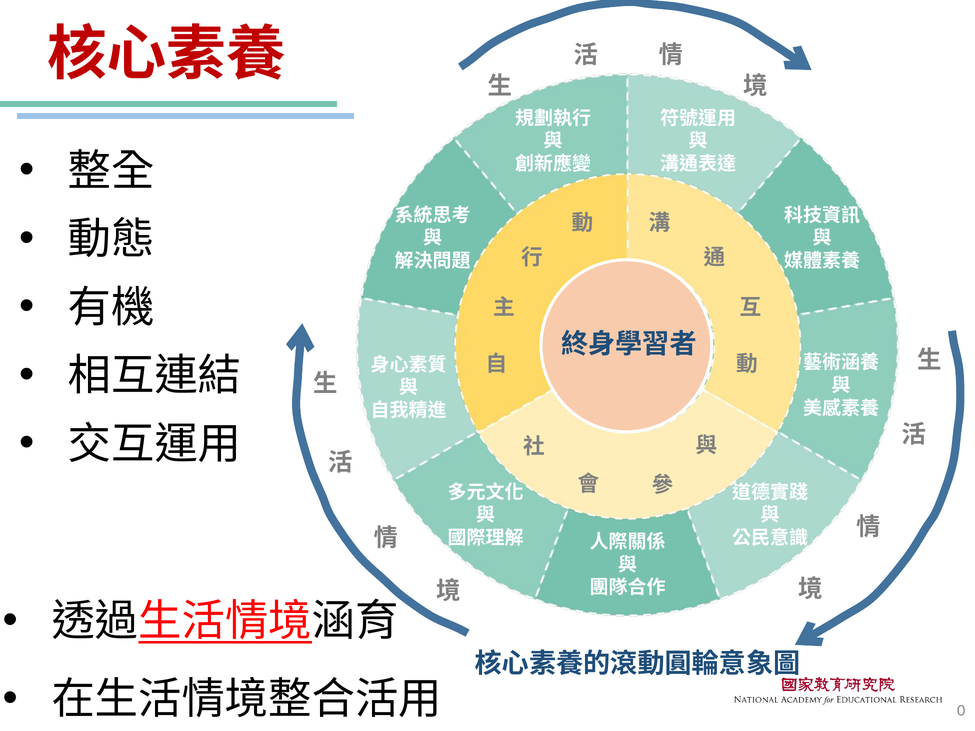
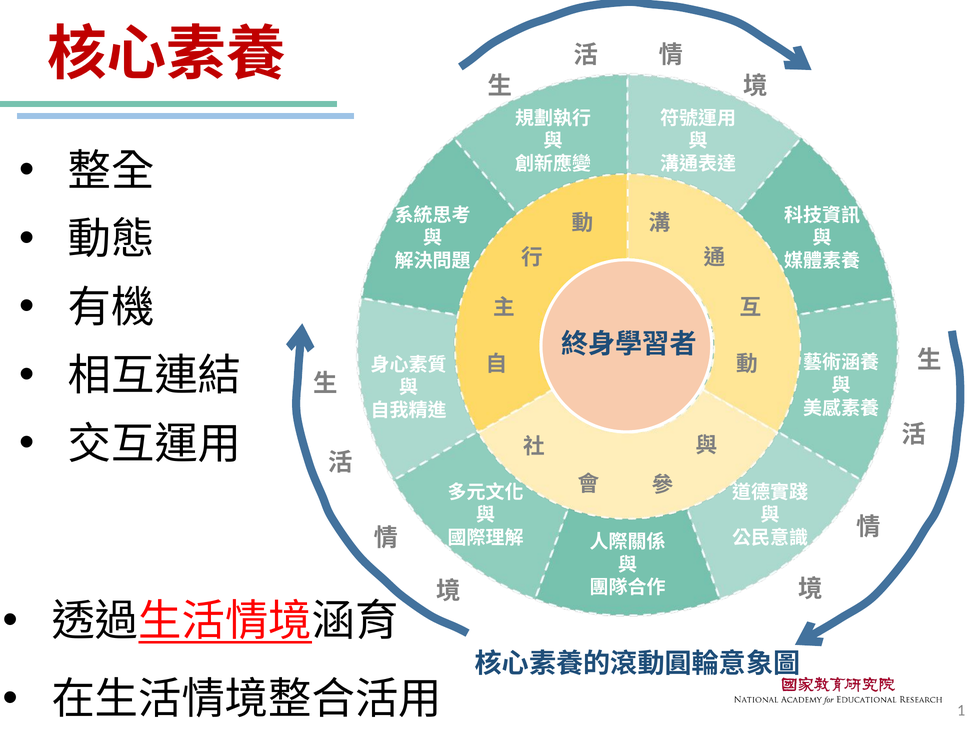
0: 0 -> 1 (961, 711)
